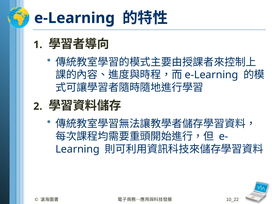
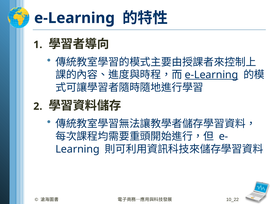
e-Learning underline: none -> present (211, 75)
